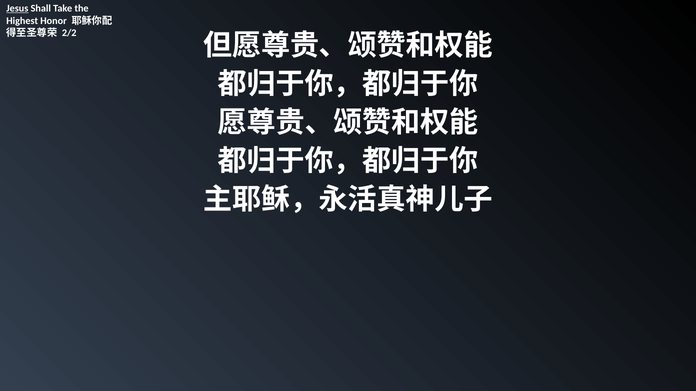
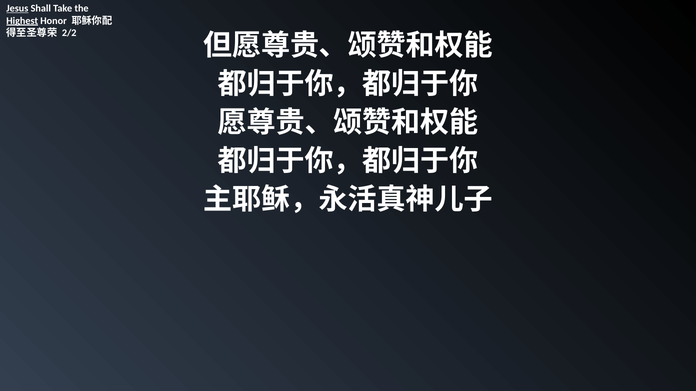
Highest underline: none -> present (22, 21)
